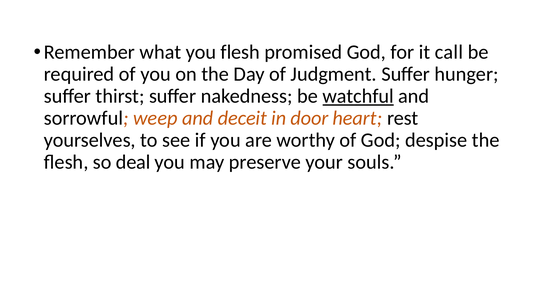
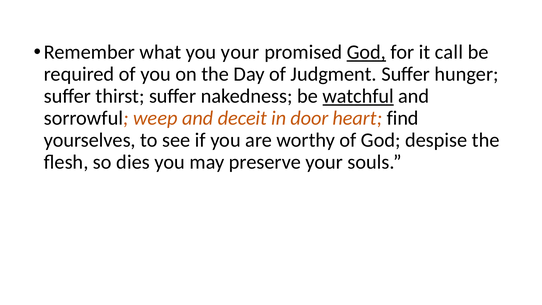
you flesh: flesh -> your (240, 52)
God underline: none -> present (366, 52)
rest: rest -> find (403, 118)
deal: deal -> dies (133, 162)
